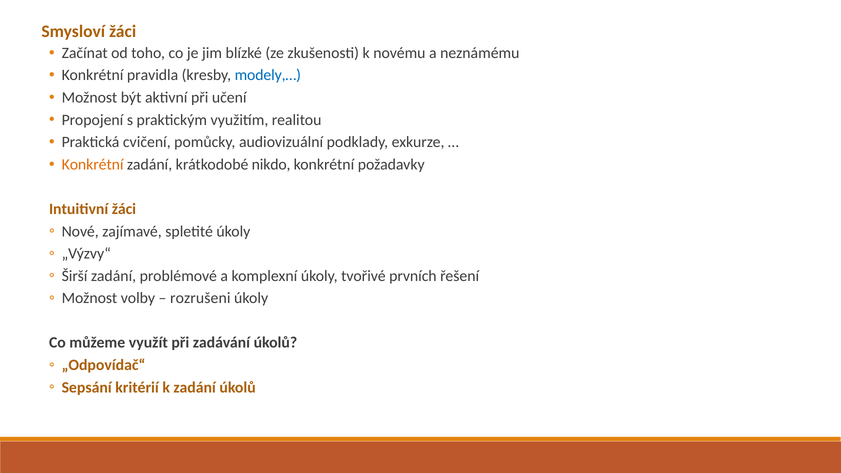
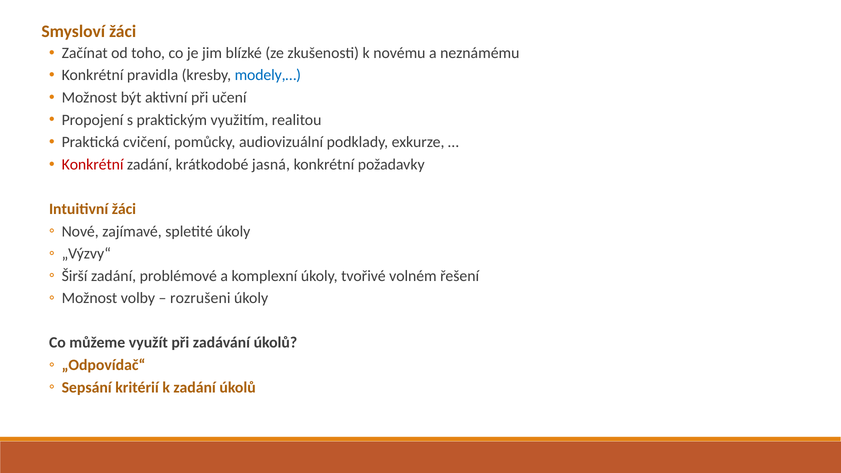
Konkrétní colour: orange -> red (93, 164)
nikdo: nikdo -> jasná (271, 164)
prvních: prvních -> volném (413, 276)
